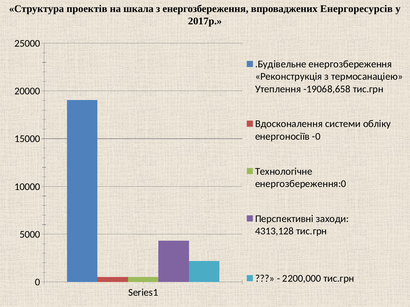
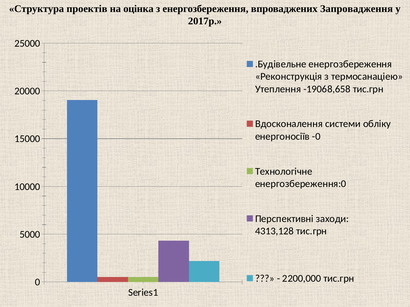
шкала: шкала -> оцінка (138, 9)
Енергоресурсів: Енергоресурсів -> Запровадження (357, 9)
